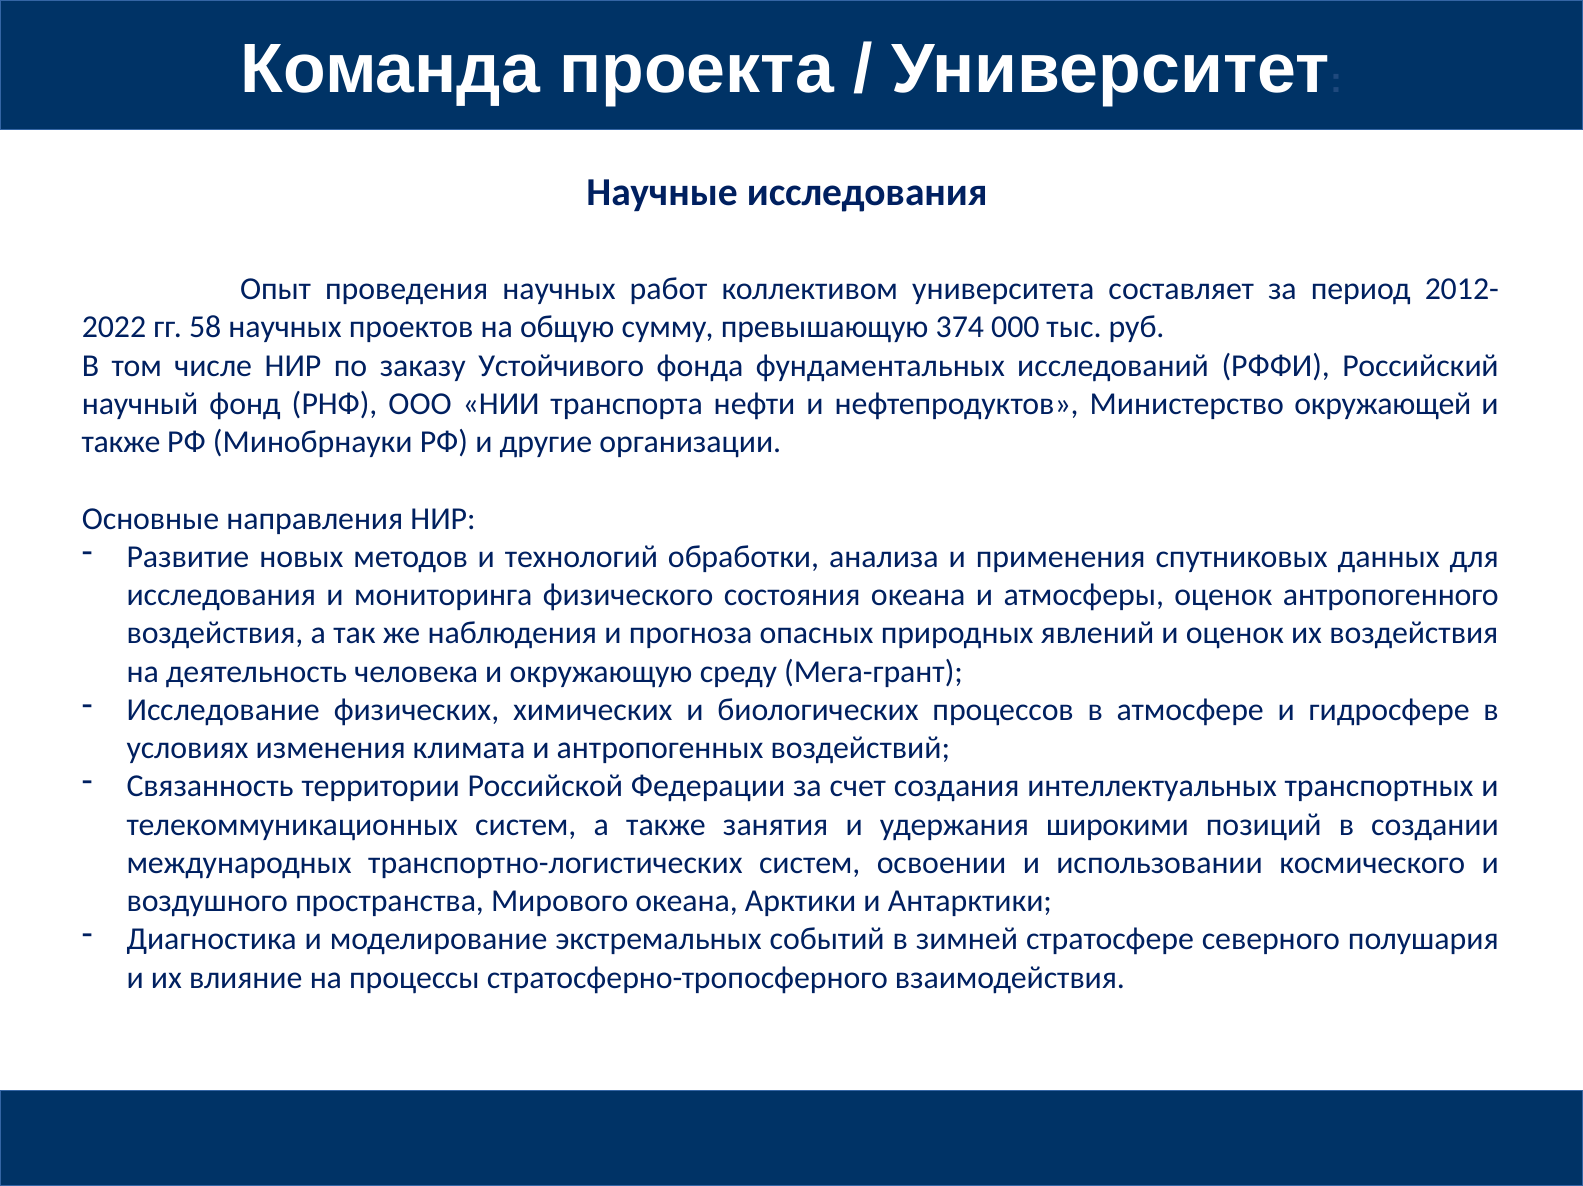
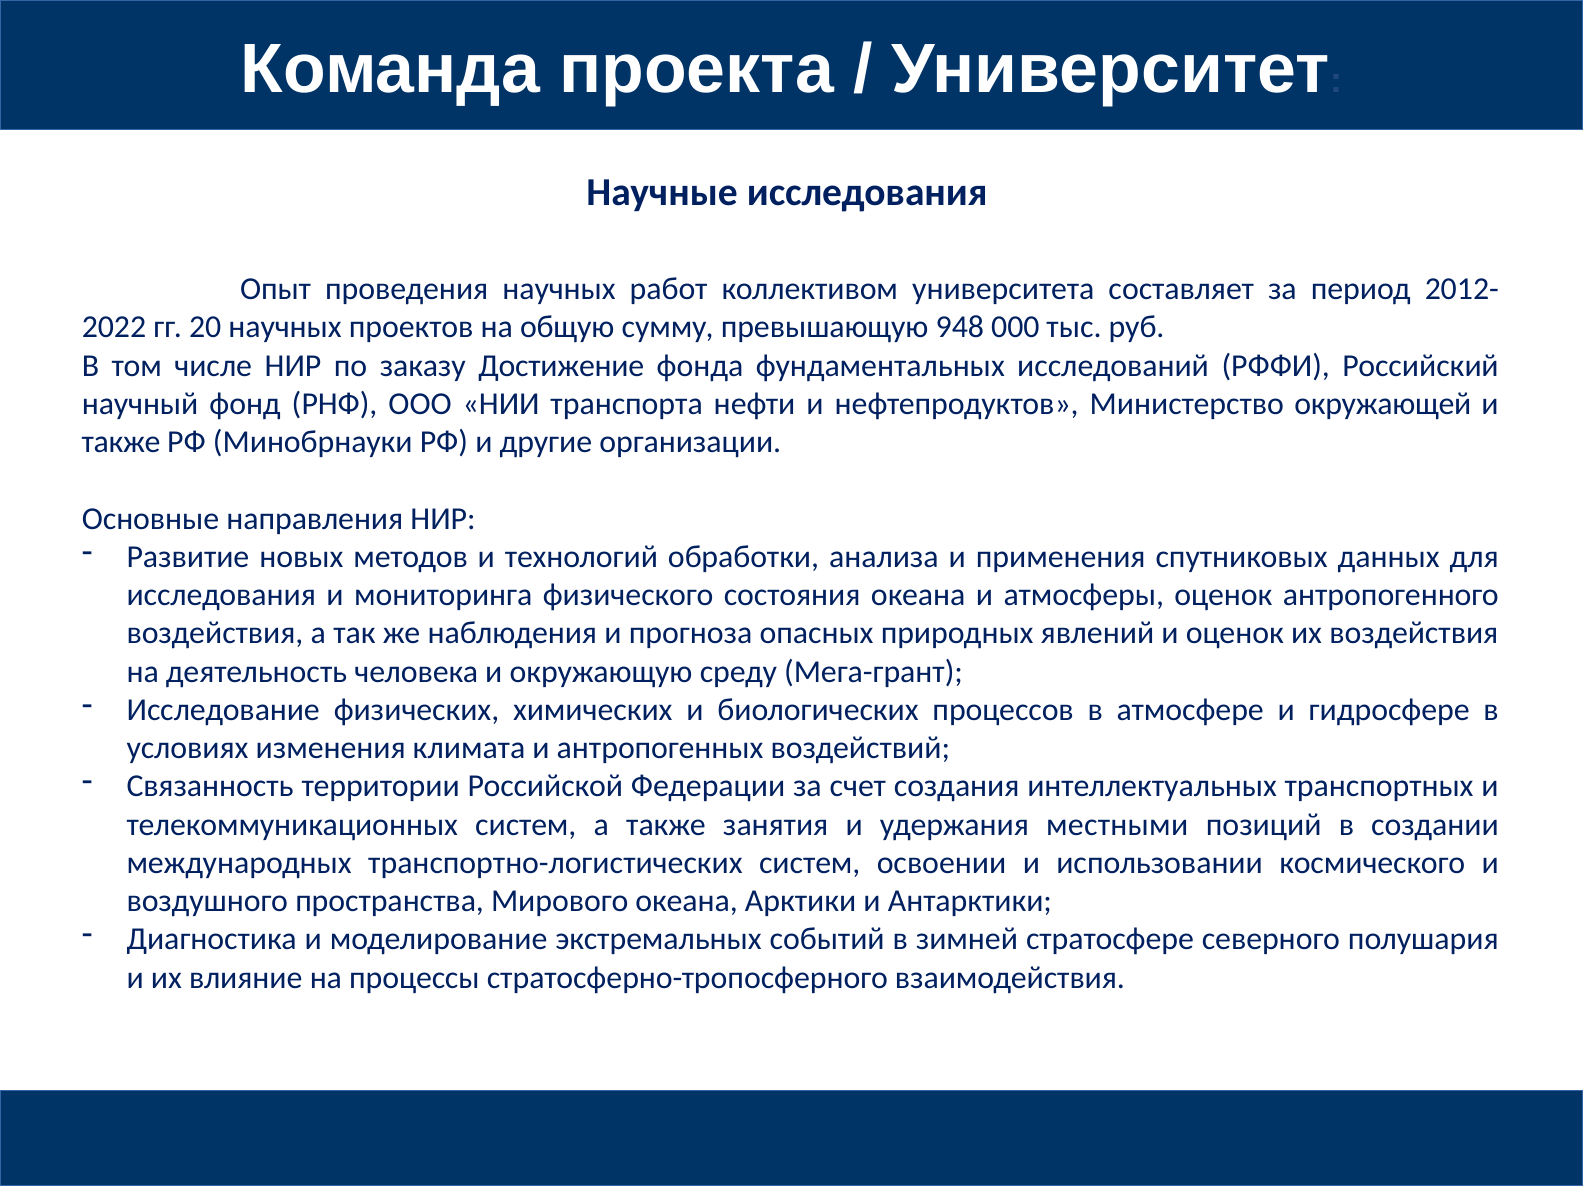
58: 58 -> 20 (205, 328)
374: 374 -> 948 (960, 328)
Устойчивого: Устойчивого -> Достижение (561, 366)
широкими: широкими -> местными (1117, 825)
